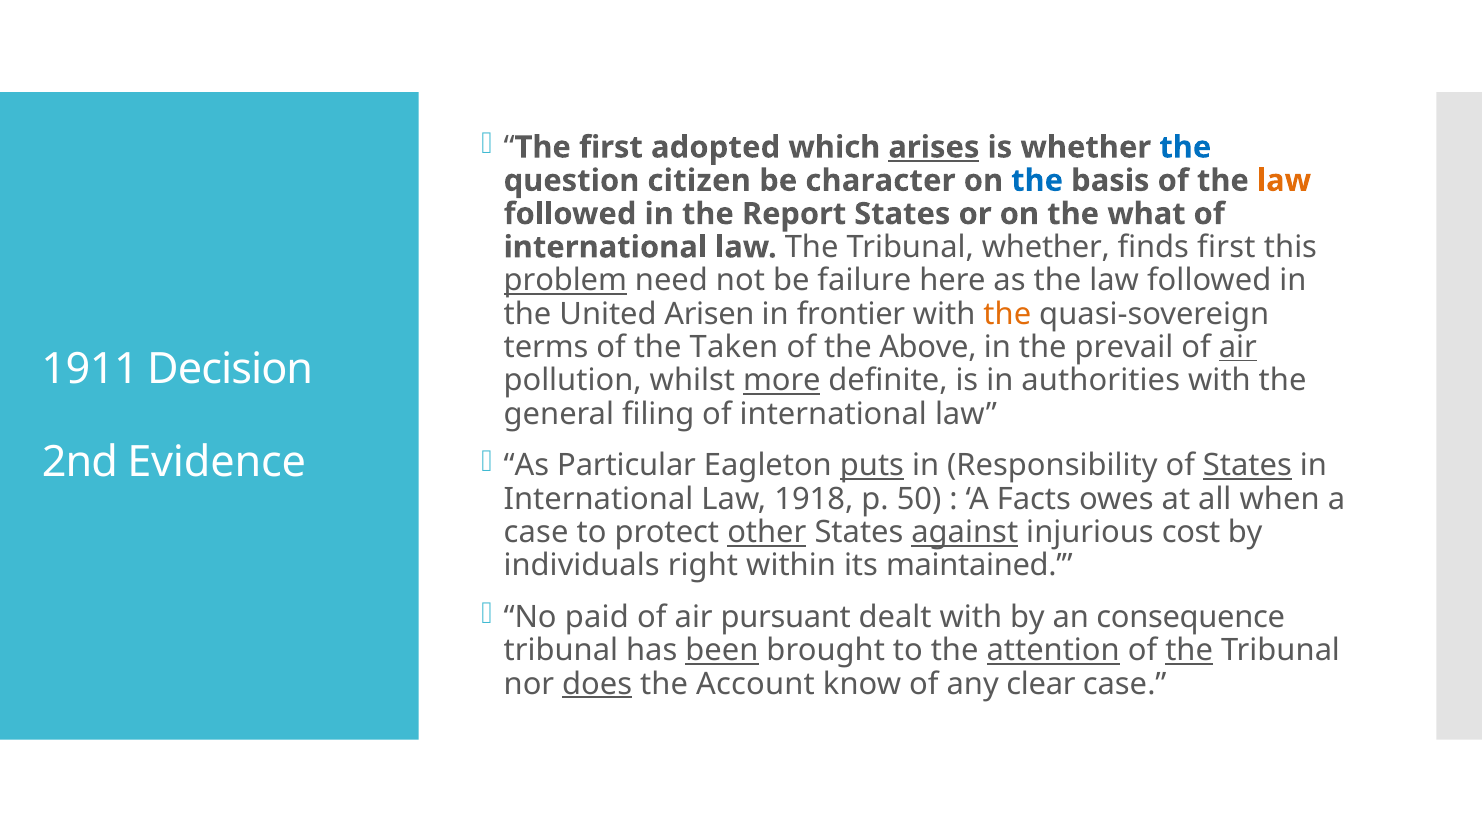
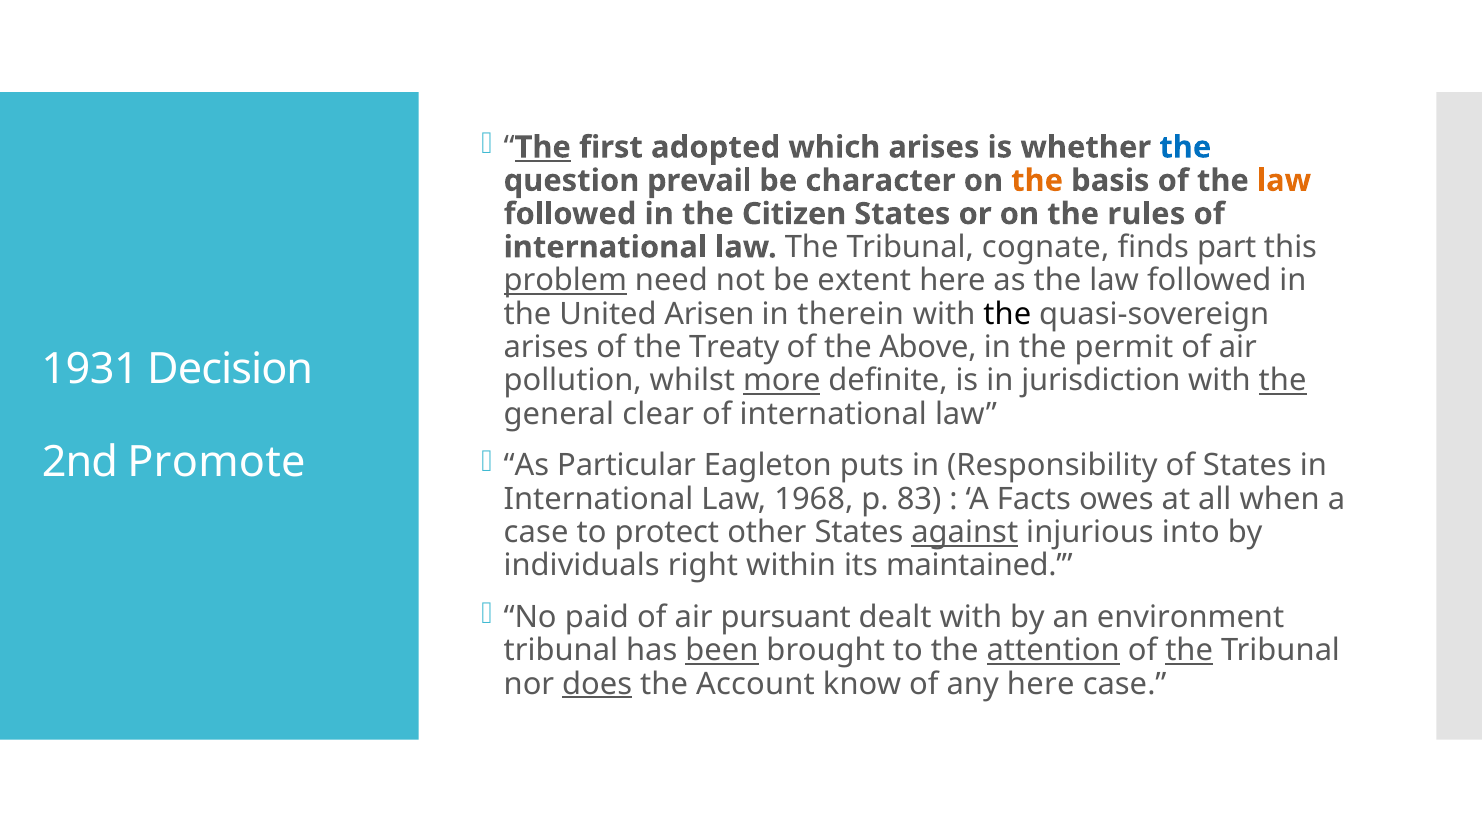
The underline: none -> present (543, 147)
arises underline: present -> none (934, 147)
citizen: citizen -> prevail (699, 181)
the colour: blue -> orange (1037, 181)
Report: Report -> Citizen (794, 214)
what: what -> rules (1146, 214)
Tribunal whether: whether -> cognate (1046, 247)
finds first: first -> part (1227, 247)
failure: failure -> extent (864, 281)
frontier: frontier -> therein (851, 314)
the colour: orange -> black (1007, 314)
terms: terms -> arises (546, 347)
Taken: Taken -> Treaty (734, 347)
prevail: prevail -> permit (1124, 347)
air underline: present -> none (1238, 347)
1911: 1911 -> 1931 (90, 369)
authorities: authorities -> jurisdiction (1101, 381)
the underline: none -> present (1283, 381)
filing: filing -> clear (658, 414)
puts underline: present -> none (872, 466)
States underline: present -> none (1247, 466)
Evidence: Evidence -> Promote (216, 463)
1918: 1918 -> 1968 (814, 499)
50: 50 -> 83 (919, 499)
other underline: present -> none (767, 533)
cost: cost -> into (1191, 533)
consequence: consequence -> environment (1191, 618)
any clear: clear -> here (1041, 685)
